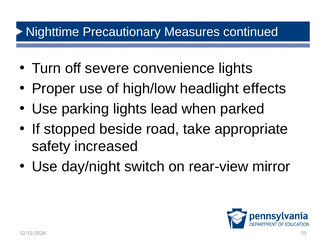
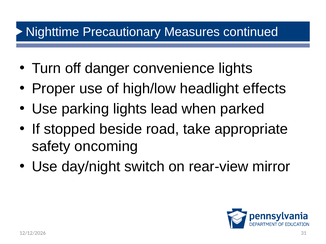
severe: severe -> danger (107, 68)
increased: increased -> oncoming (106, 147)
